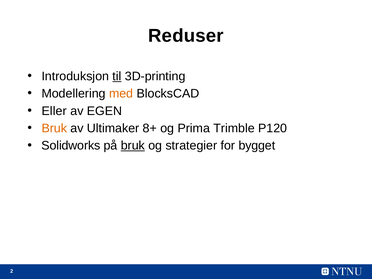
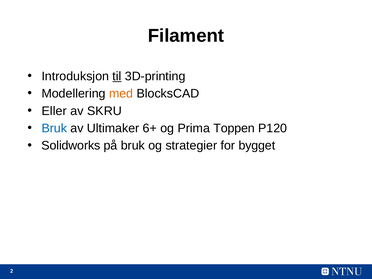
Reduser: Reduser -> Filament (186, 36)
EGEN: EGEN -> SKRU (104, 111)
Bruk colour: orange -> blue (54, 128)
8+: 8+ -> 6+ (150, 128)
Trimble: Trimble -> Toppen (234, 128)
bruk underline: present -> none (133, 146)
